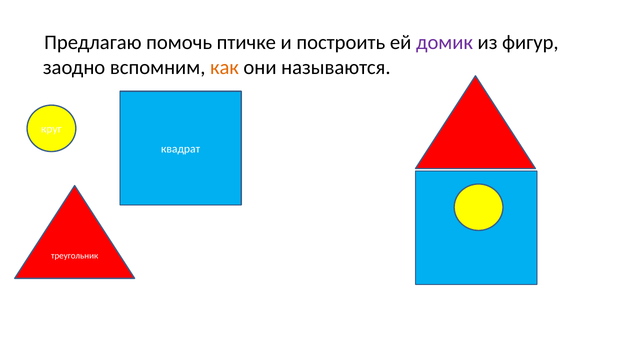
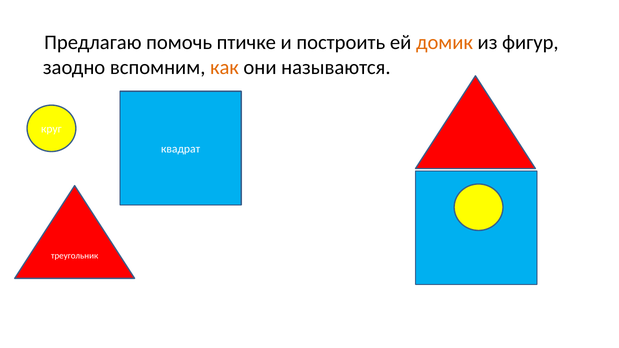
домик colour: purple -> orange (444, 42)
